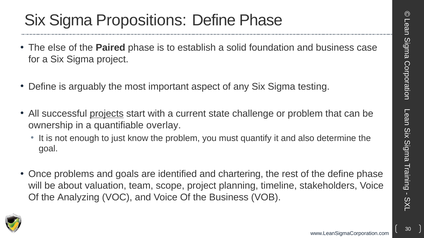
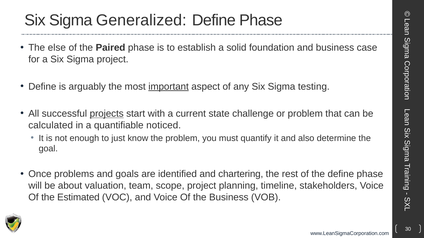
Propositions: Propositions -> Generalized (141, 20)
important underline: none -> present (169, 87)
ownership: ownership -> calculated (51, 126)
overlay: overlay -> noticed (164, 126)
Analyzing: Analyzing -> Estimated (78, 198)
